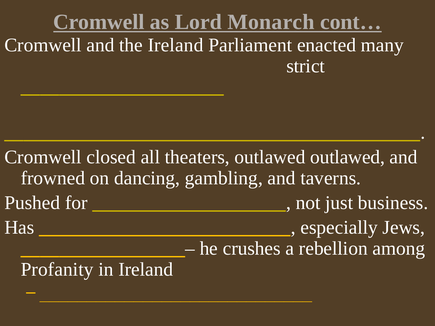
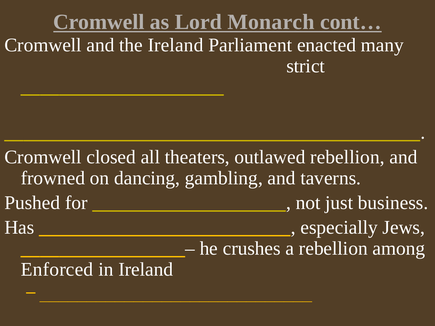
outlawed outlawed: outlawed -> rebellion (347, 157)
Profanity: Profanity -> Enforced (57, 270)
